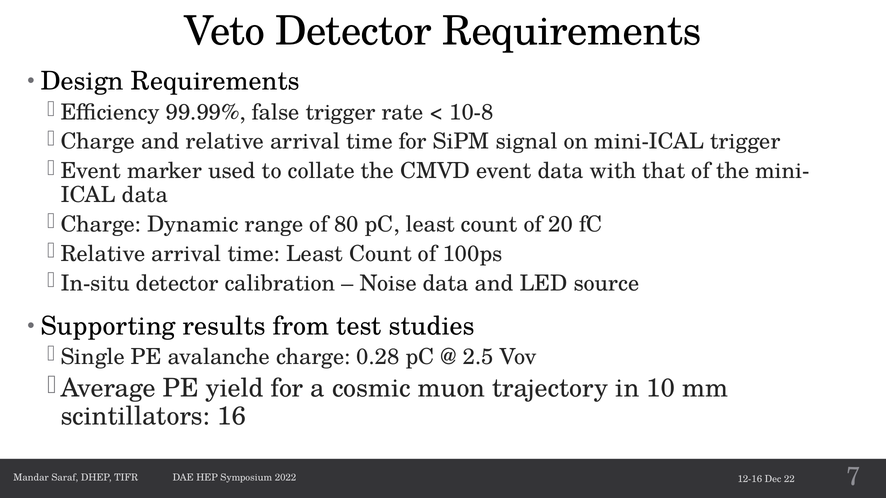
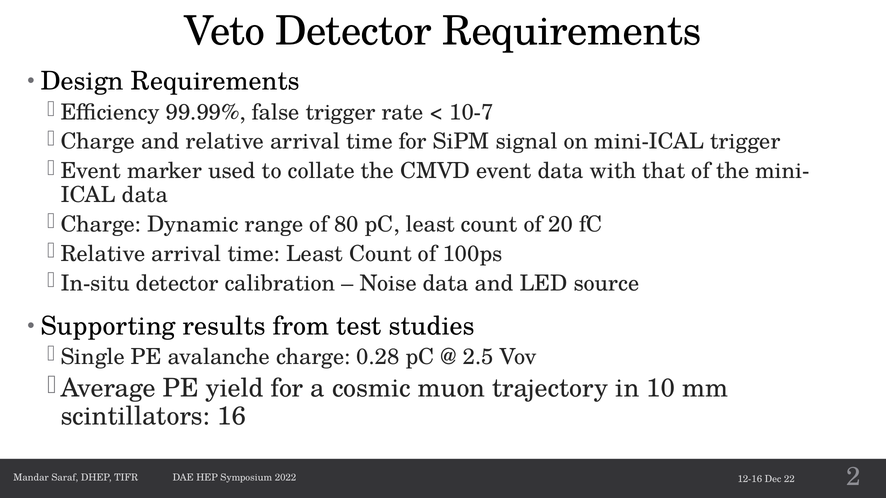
10-8: 10-8 -> 10-7 (471, 112)
7: 7 -> 2 (853, 477)
